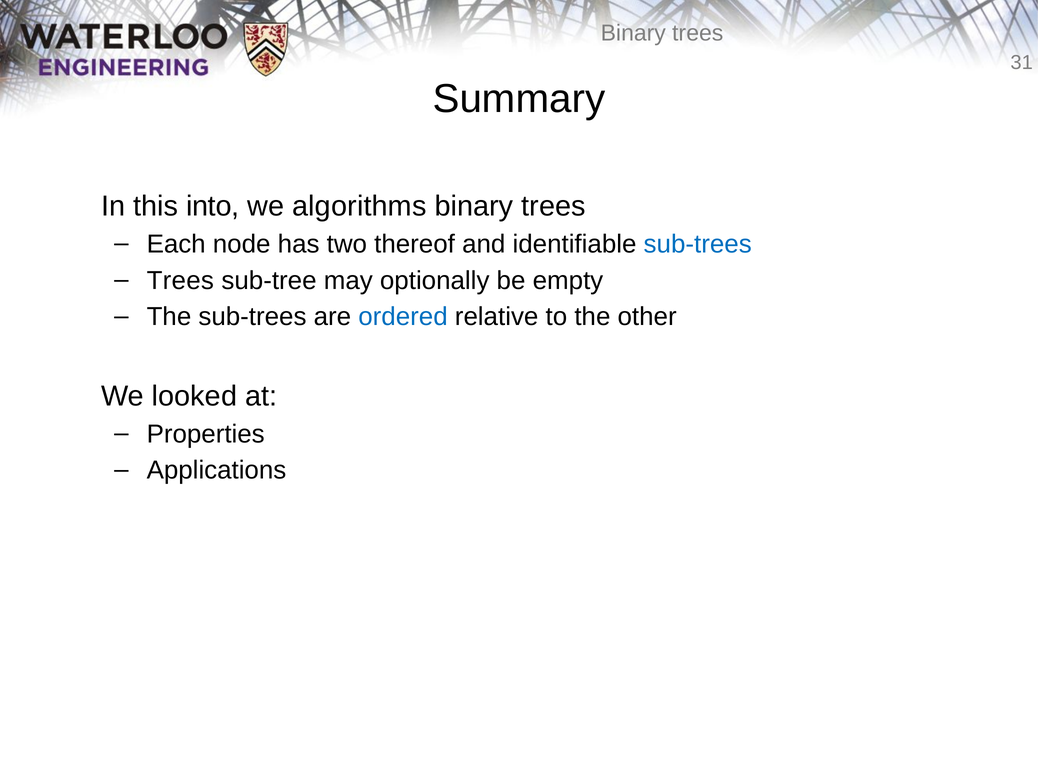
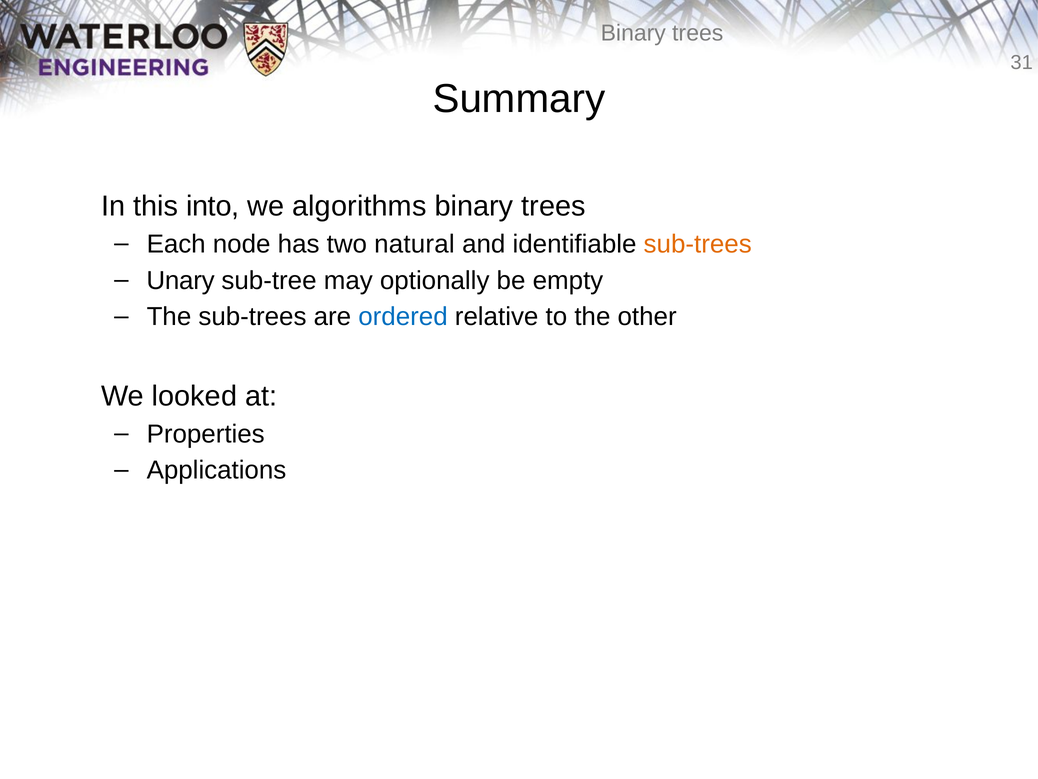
thereof: thereof -> natural (414, 244)
sub-trees colour: blue -> orange (698, 244)
Trees: Trees -> Unary (181, 280)
